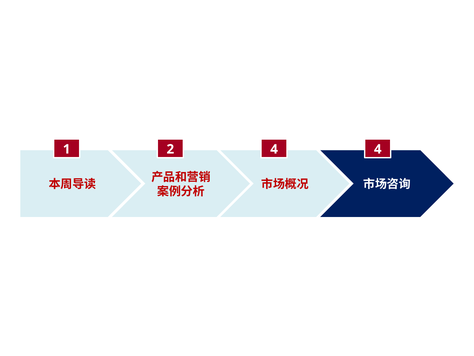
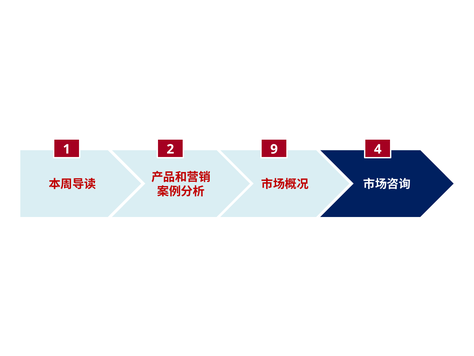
2 4: 4 -> 9 (274, 149)
